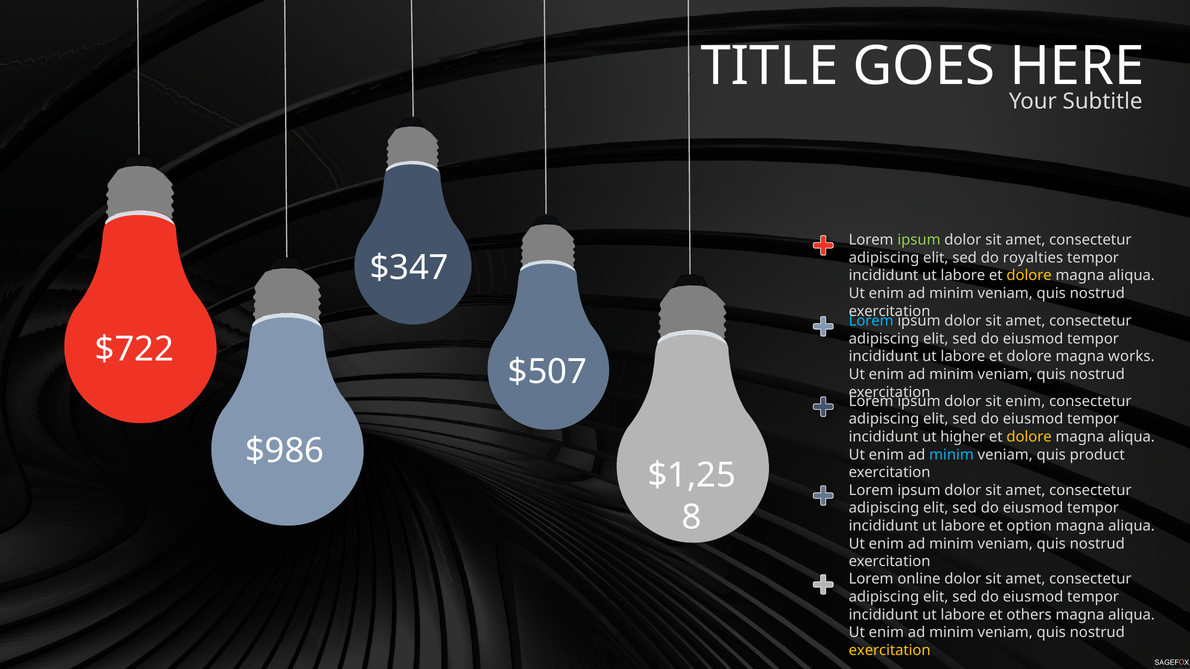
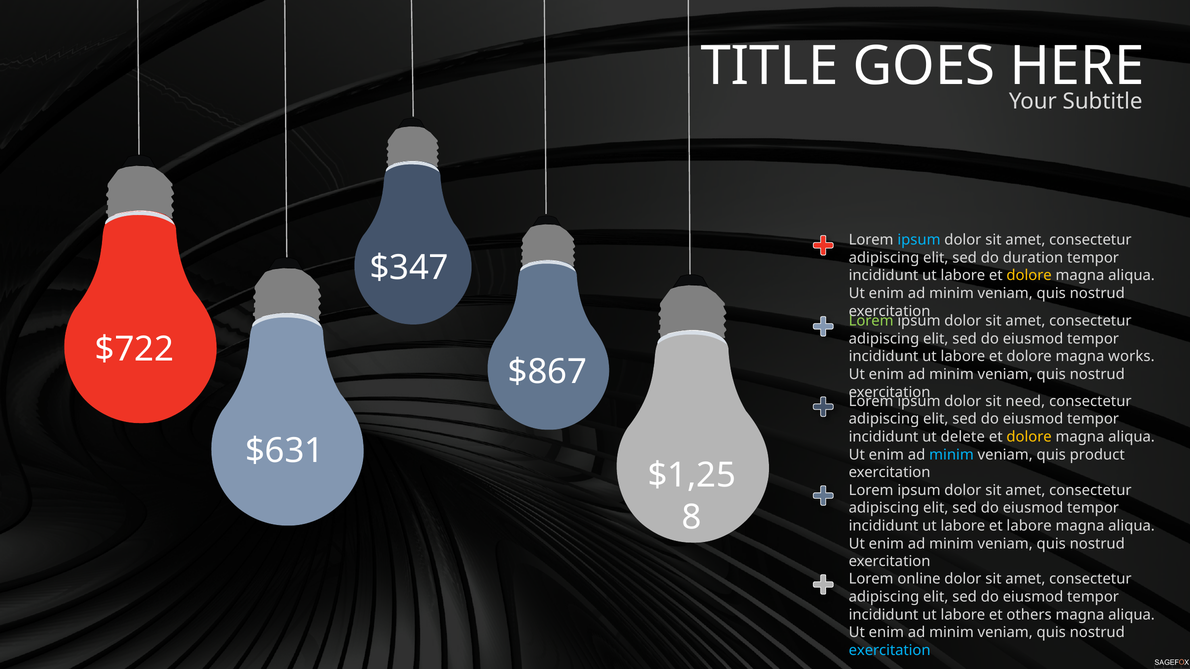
ipsum colour: light green -> light blue (919, 240)
royalties: royalties -> duration (1033, 258)
Lorem colour: light blue -> light green (871, 321)
$507: $507 -> $867 (548, 372)
sit enim: enim -> need (1025, 401)
higher: higher -> delete (963, 437)
$986: $986 -> $631 (285, 451)
et option: option -> labore (1029, 526)
exercitation colour: yellow -> light blue (890, 651)
